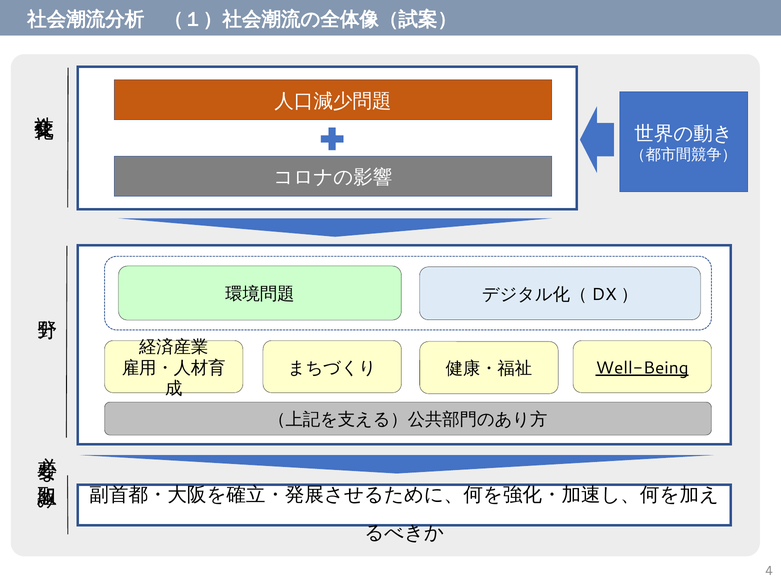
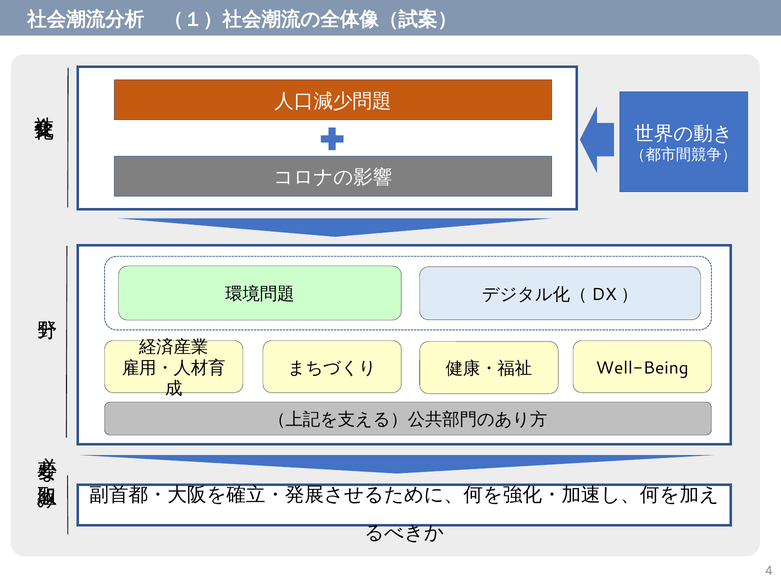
Well-Being underline: present -> none (642, 368)
